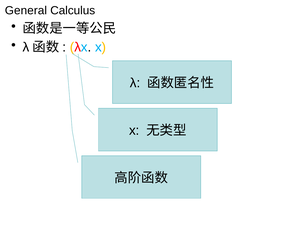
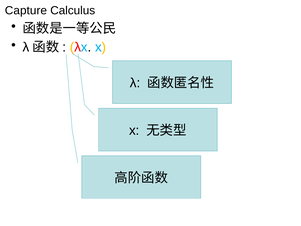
General: General -> Capture (26, 10)
